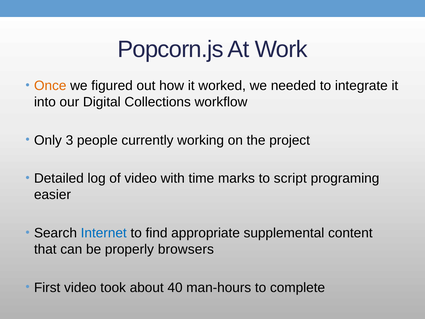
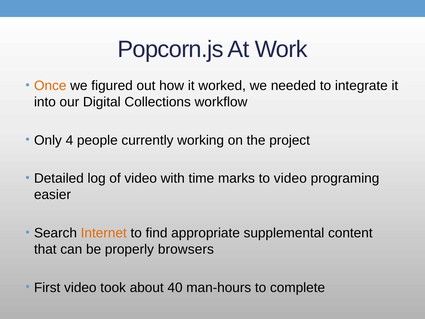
3: 3 -> 4 (69, 140)
to script: script -> video (290, 178)
Internet colour: blue -> orange (104, 233)
